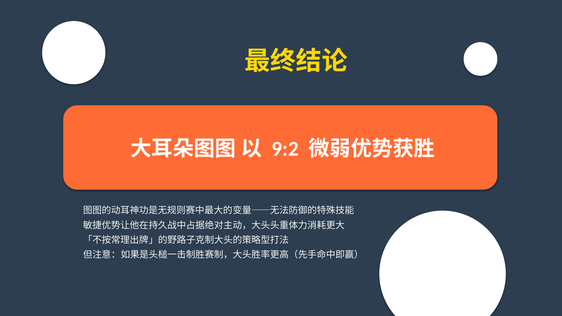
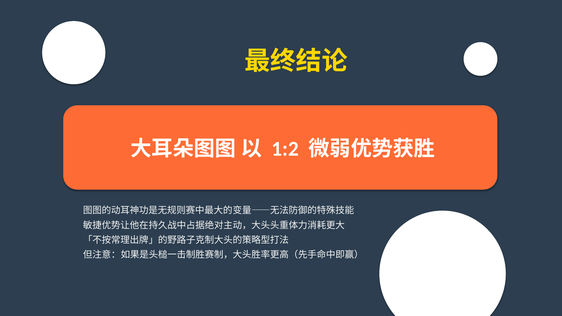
9:2: 9:2 -> 1:2 (285, 149)
